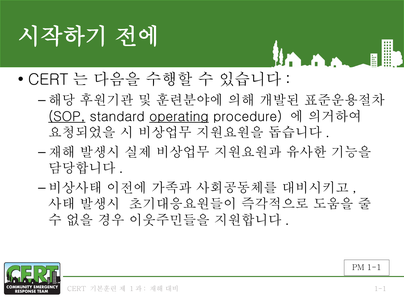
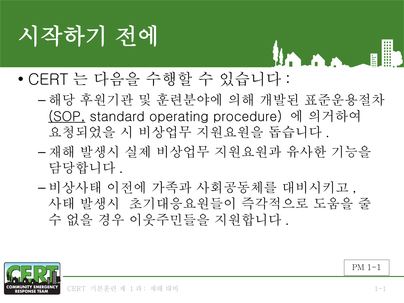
operating underline: present -> none (179, 117)
